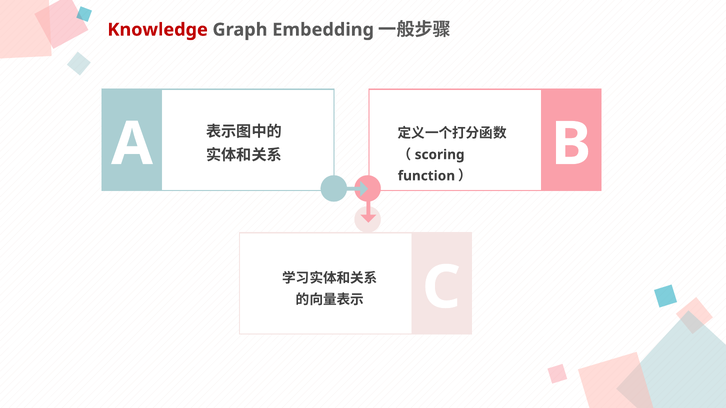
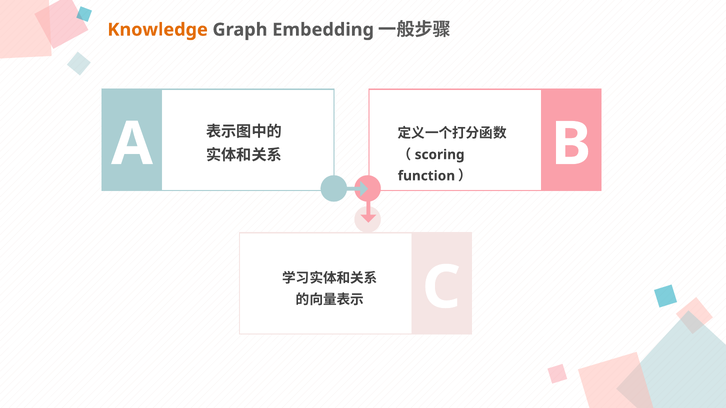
Knowledge colour: red -> orange (158, 30)
